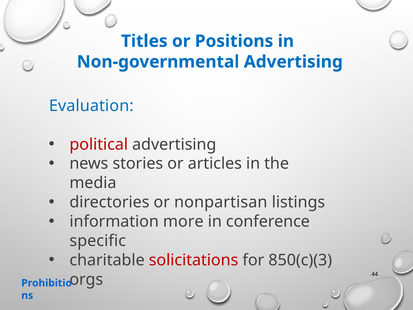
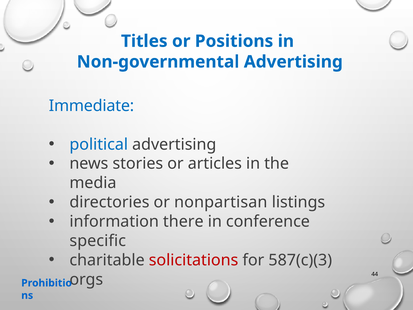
Evaluation: Evaluation -> Immediate (91, 106)
political colour: red -> blue (99, 144)
more: more -> there (183, 221)
850(c)(3: 850(c)(3 -> 587(c)(3 (300, 260)
